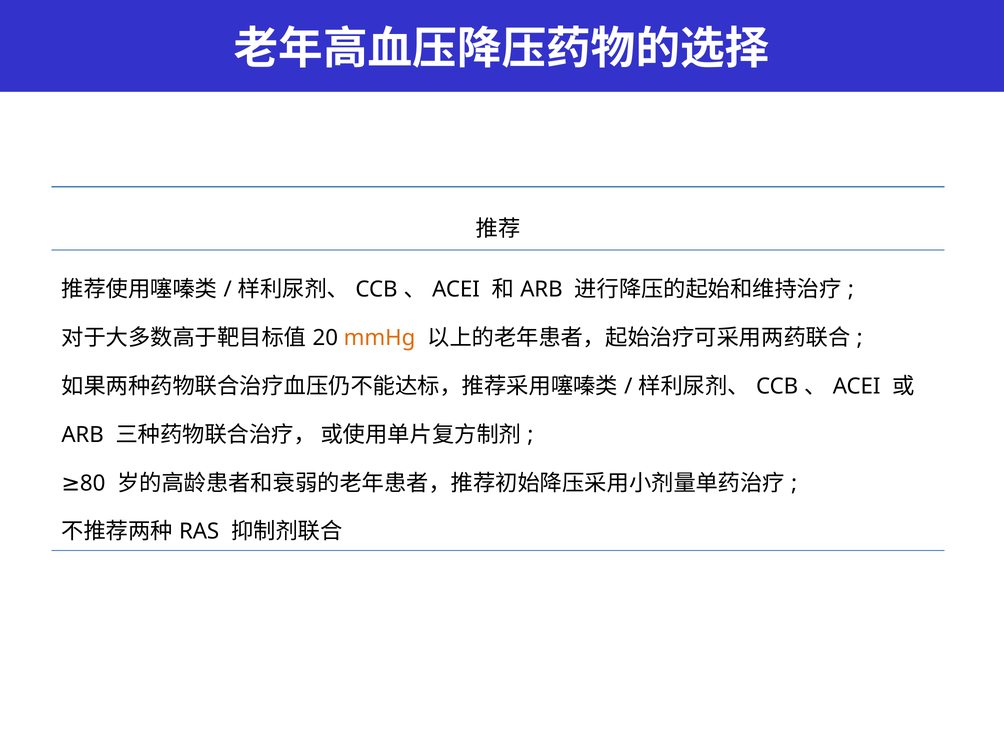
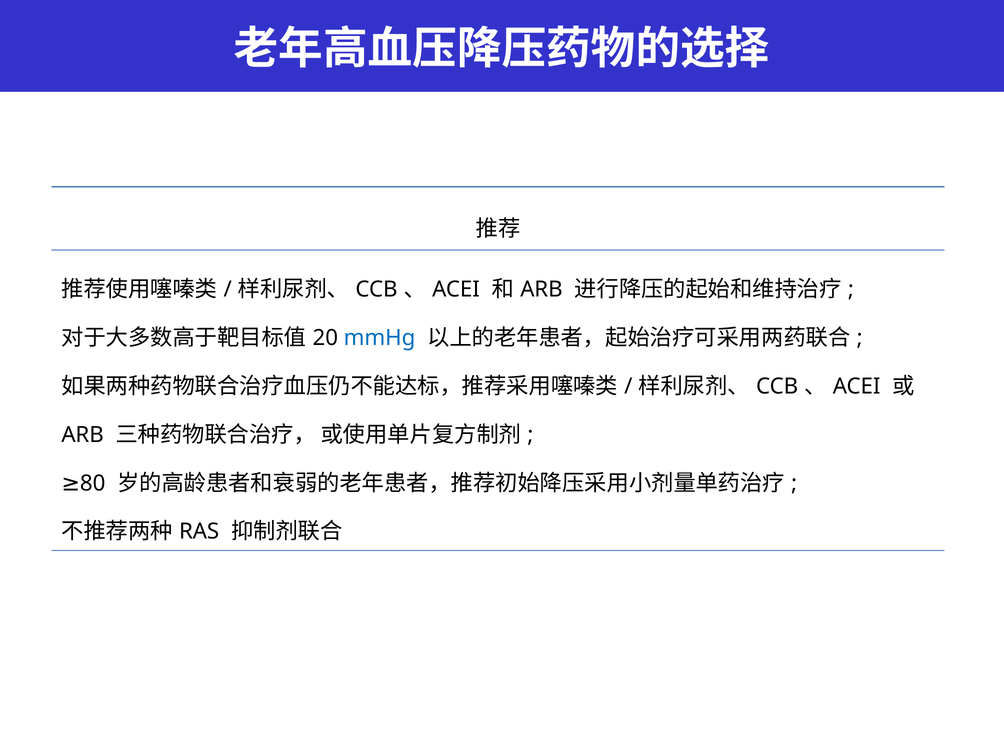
mmHg colour: orange -> blue (380, 338)
